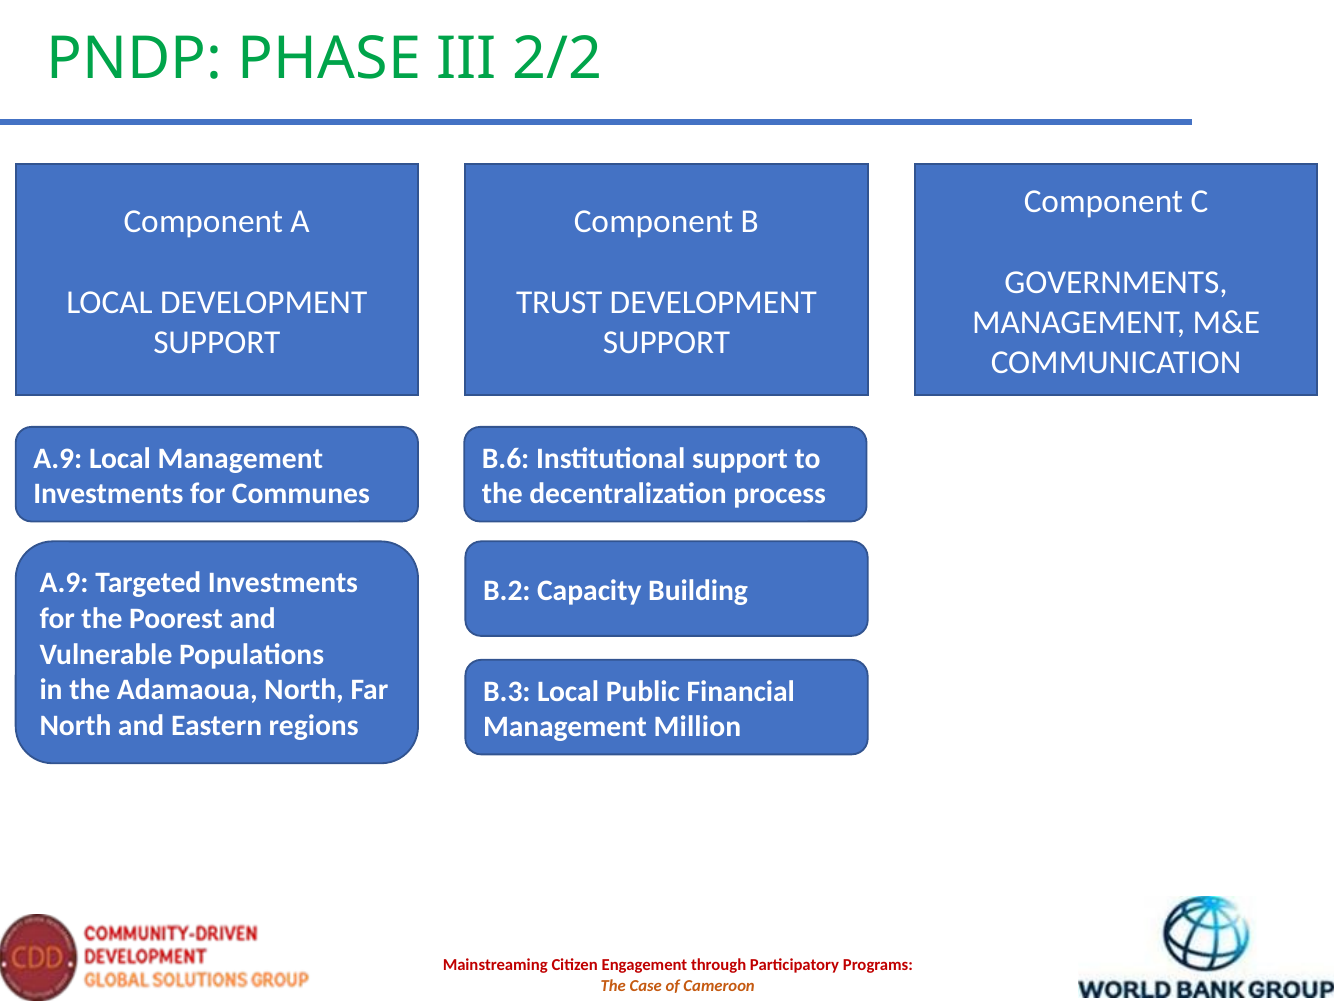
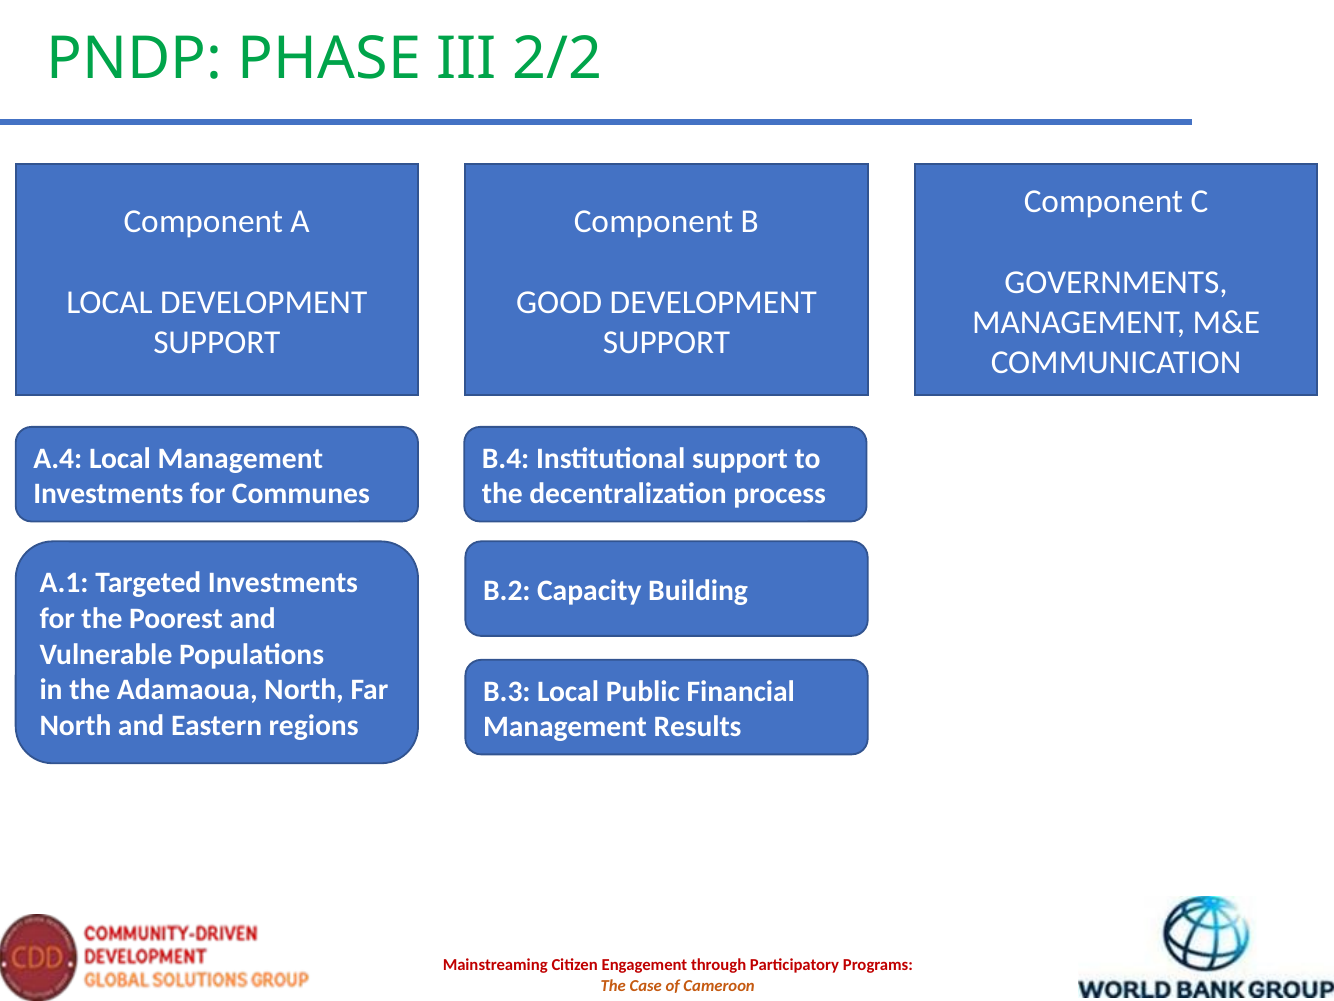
TRUST: TRUST -> GOOD (559, 302)
A.9: A.9 -> A.4 (58, 458)
B.6: B.6 -> B.4 (506, 458)
A.9: A.9 -> A.1 (64, 583)
Million: Million -> Results (698, 727)
